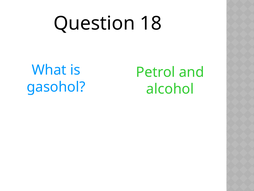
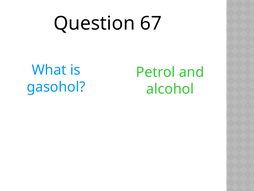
18: 18 -> 67 (151, 23)
